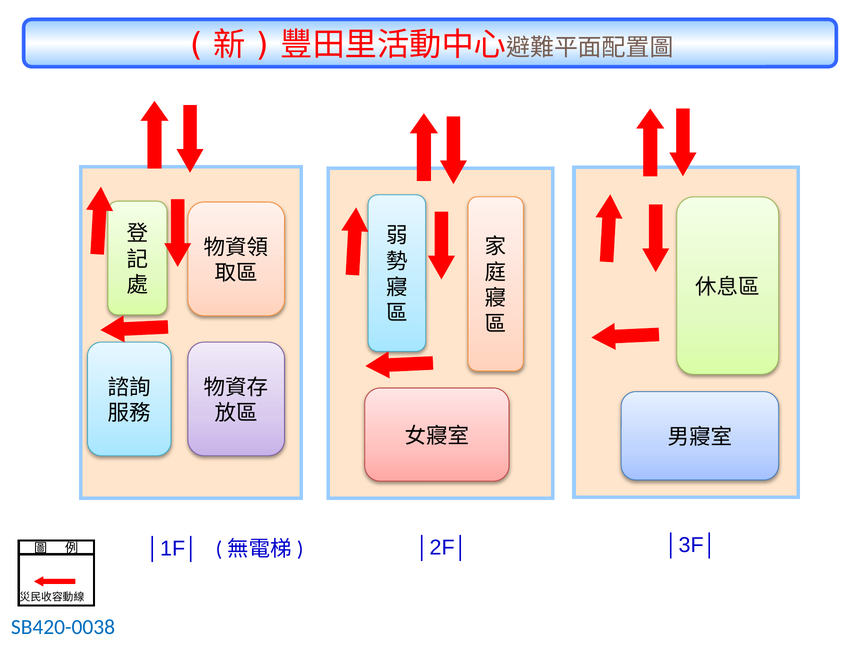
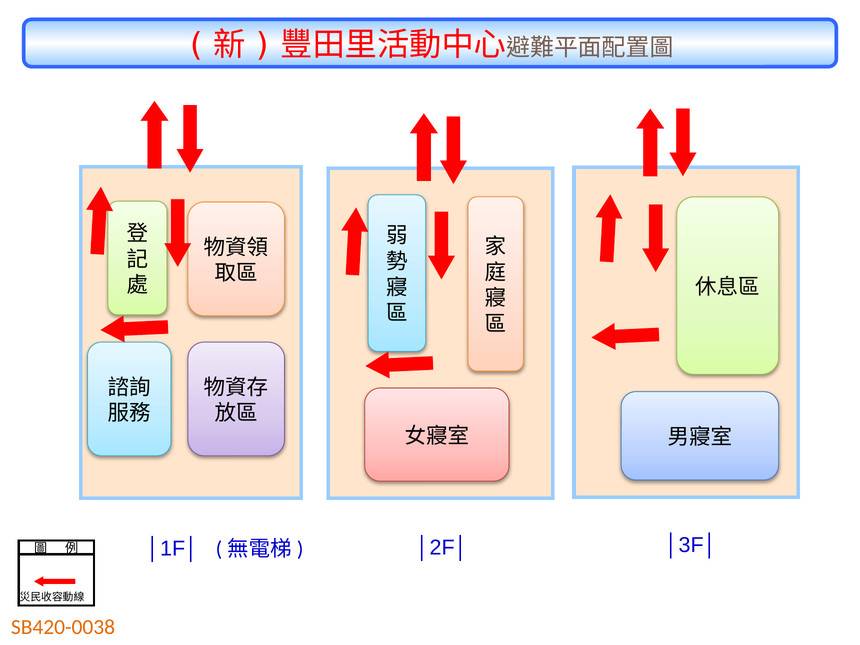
SB420-0038 colour: blue -> orange (63, 627)
